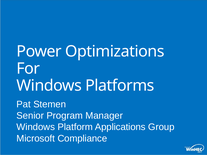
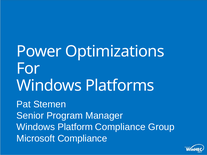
Platform Applications: Applications -> Compliance (120, 127)
